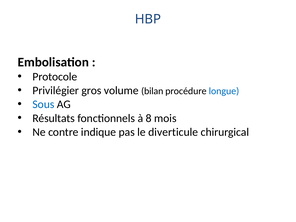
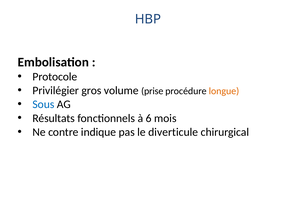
bilan: bilan -> prise (152, 91)
longue colour: blue -> orange (224, 91)
8: 8 -> 6 (149, 118)
